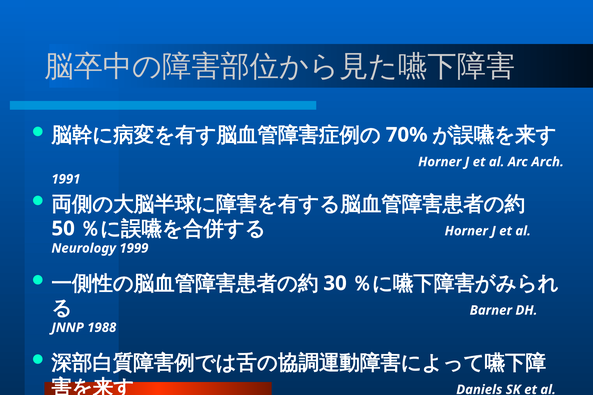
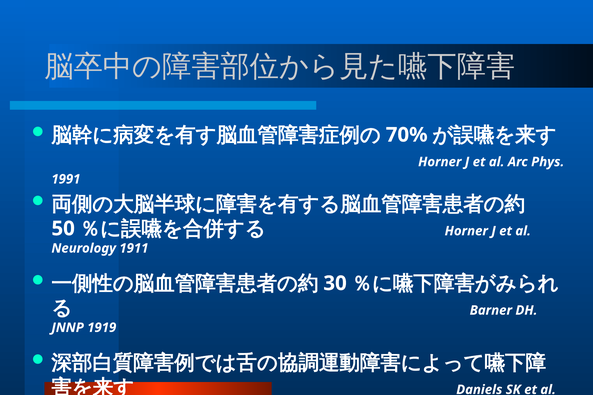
Arch: Arch -> Phys (548, 162)
Neurology 1999: 1999 -> 1911 (134, 248)
1988: 1988 -> 1919 (102, 328)
